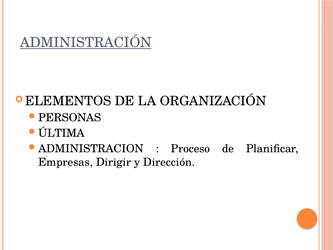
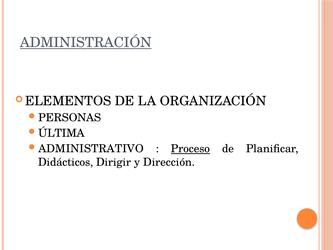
ADMINISTRACION: ADMINISTRACION -> ADMINISTRATIVO (91, 149)
Proceso underline: none -> present (190, 149)
Empresas: Empresas -> Didácticos (66, 162)
